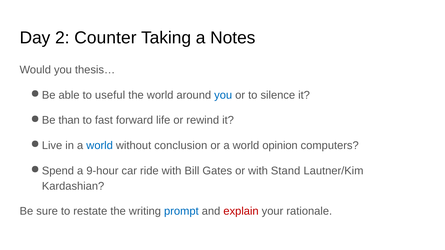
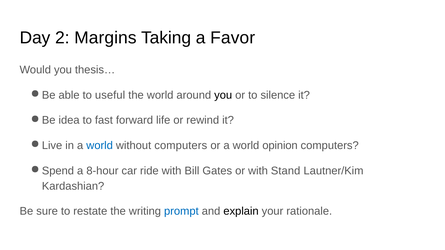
Counter: Counter -> Margins (105, 38)
Notes: Notes -> Favor (233, 38)
you colour: blue -> black (223, 95)
than: than -> idea (69, 120)
without conclusion: conclusion -> computers (181, 146)
9-hour: 9-hour -> 8-hour (102, 171)
explain colour: red -> black (241, 211)
